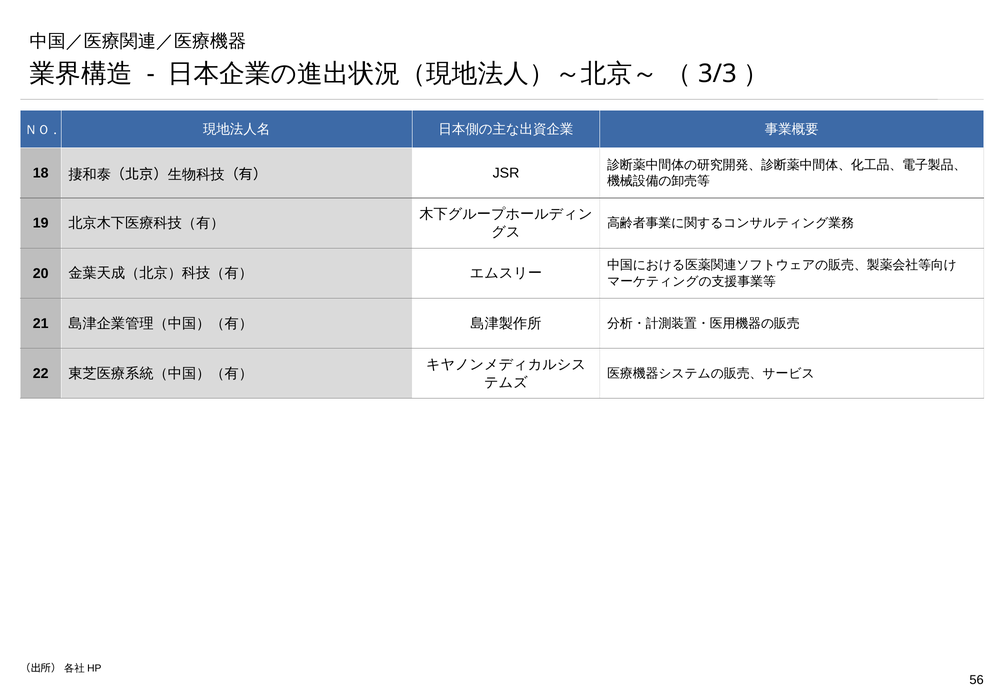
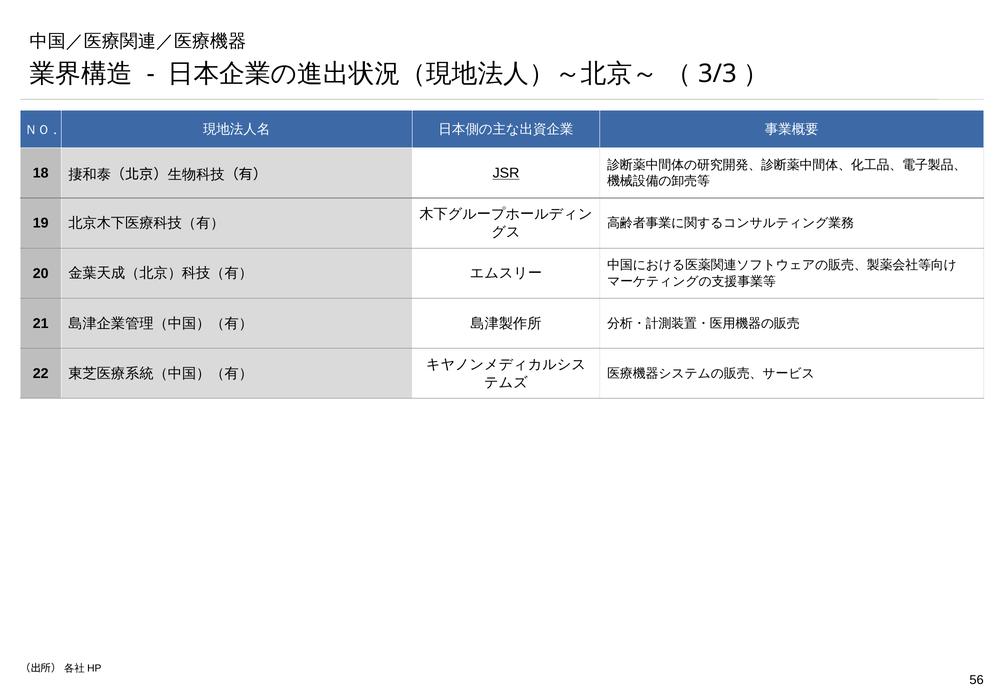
JSR underline: none -> present (506, 173)
